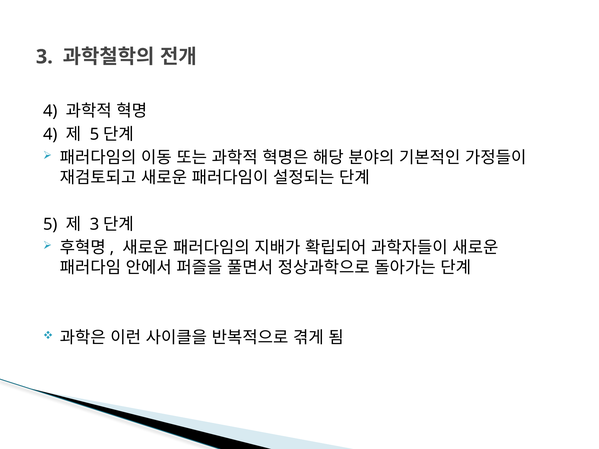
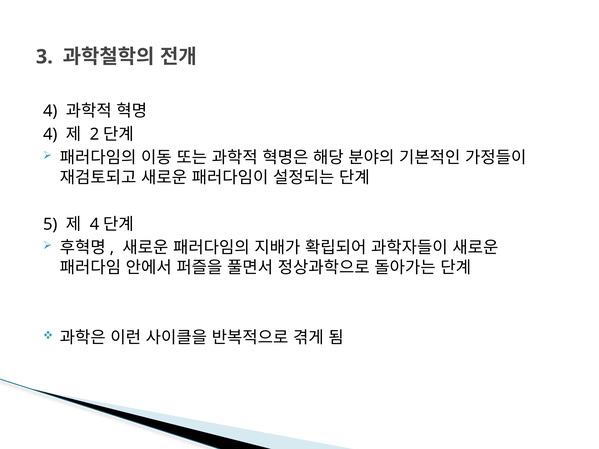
5: 5 -> 2 (95, 134)
3: 3 -> 4 (95, 224)
